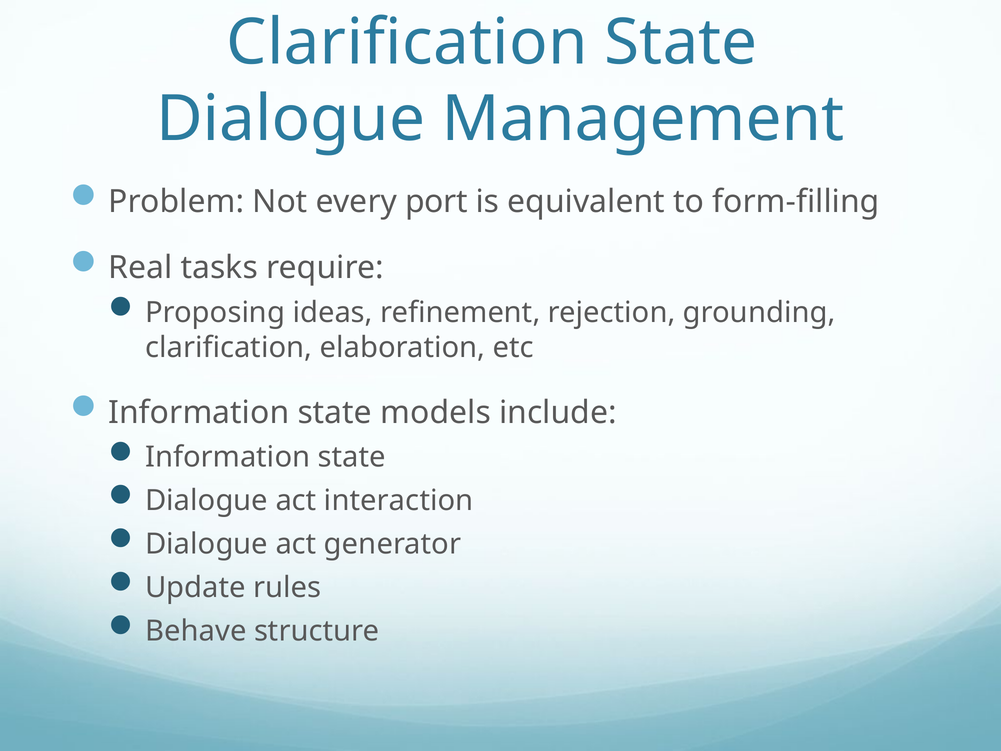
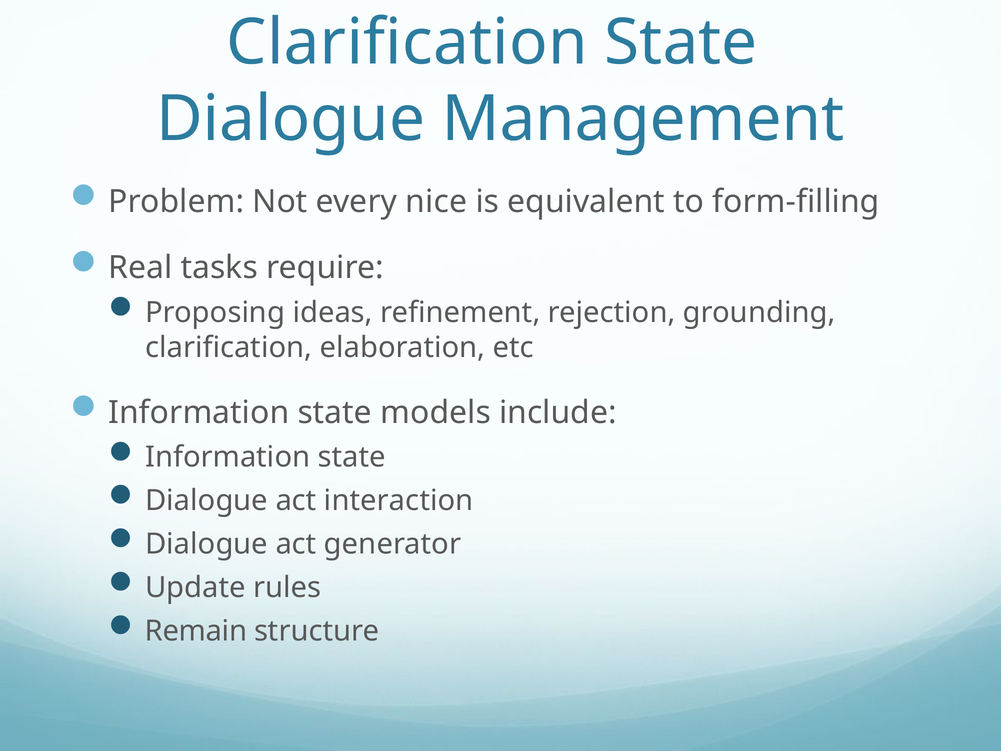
port: port -> nice (436, 202)
Behave: Behave -> Remain (196, 631)
